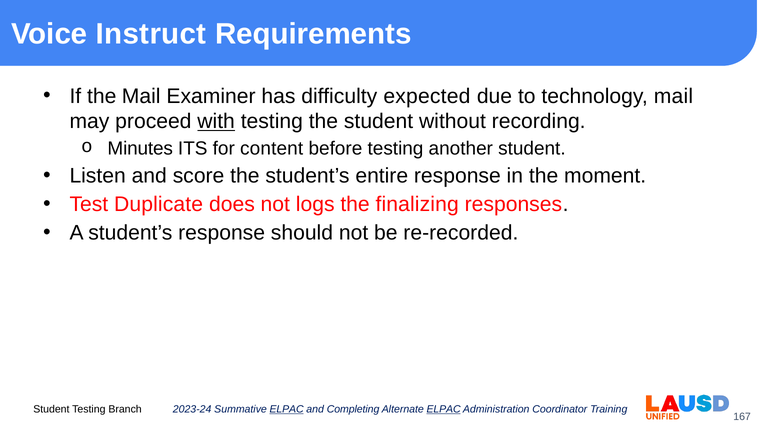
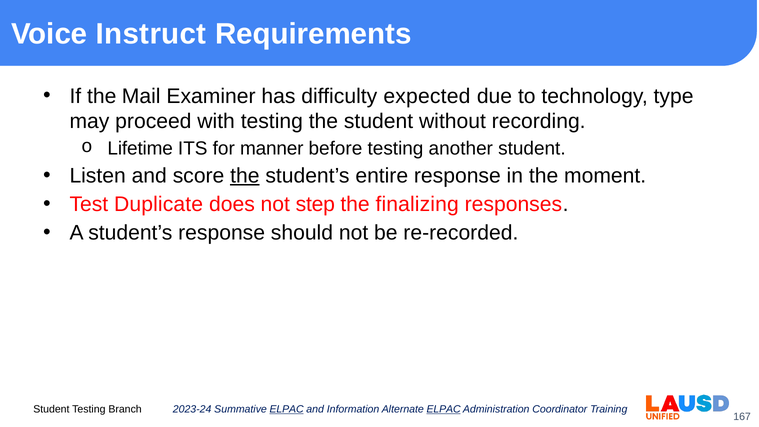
technology mail: mail -> type (674, 96)
with underline: present -> none (216, 121)
Minutes: Minutes -> Lifetime (140, 148)
content: content -> manner (272, 148)
the underline: none -> present (245, 176)
logs: logs -> step (315, 204)
Completing: Completing -> Information (353, 409)
